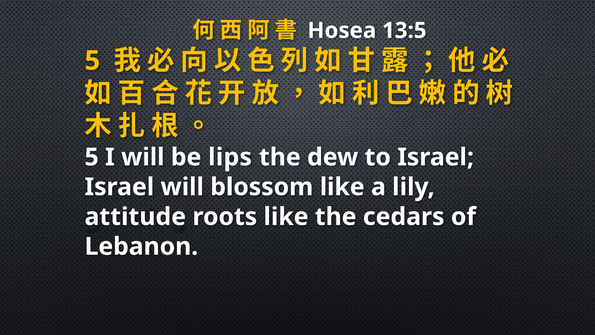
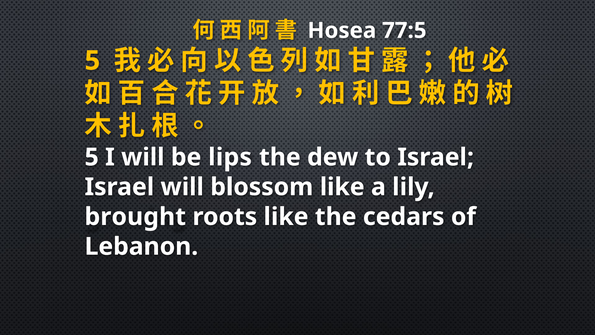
13:5: 13:5 -> 77:5 (404, 31)
attitude: attitude -> brought (135, 217)
